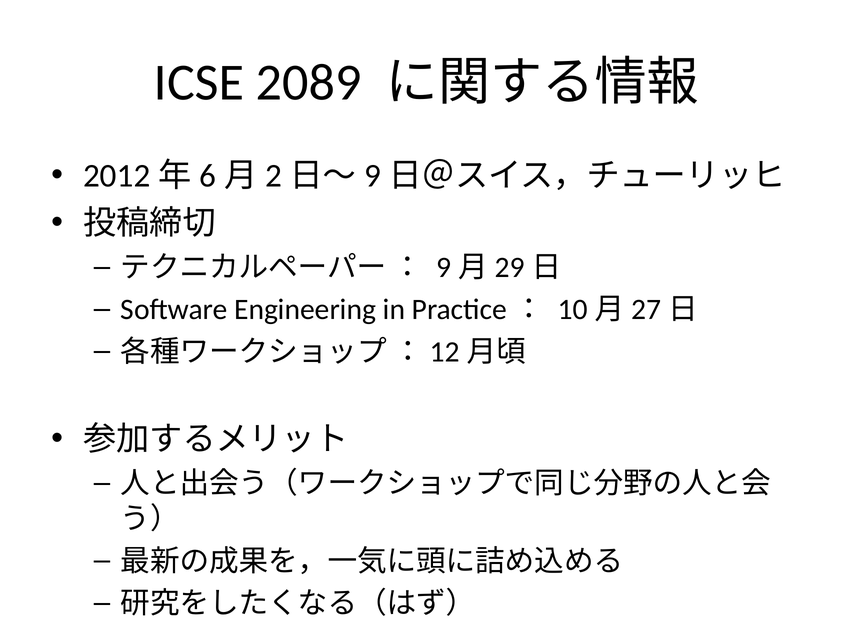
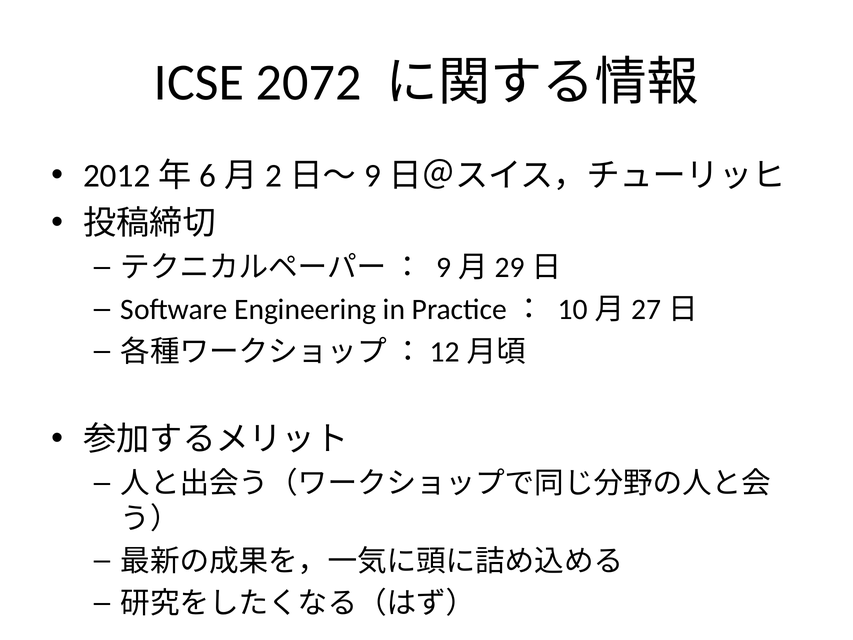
2089: 2089 -> 2072 (309, 83)
